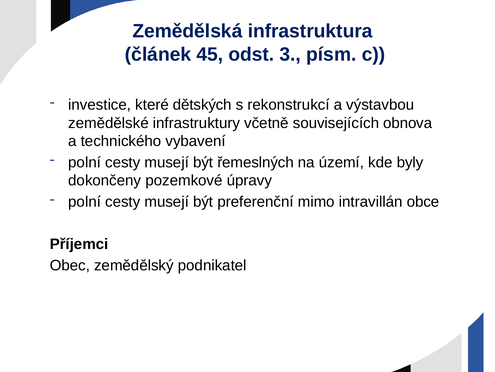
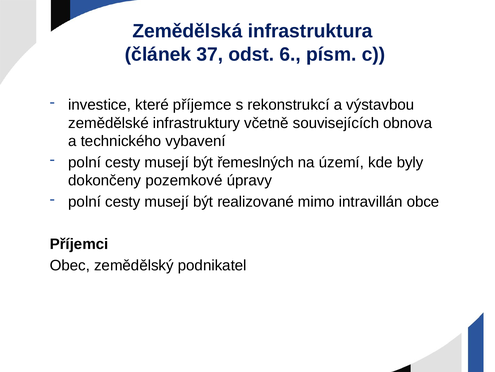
45: 45 -> 37 (210, 54)
3: 3 -> 6 (290, 54)
dětských: dětských -> příjemce (202, 105)
preferenční: preferenční -> realizované (256, 201)
